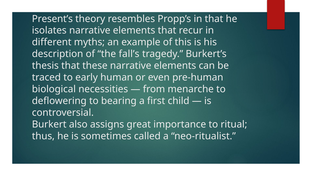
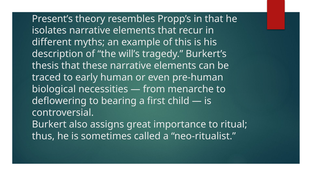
fall’s: fall’s -> will’s (129, 54)
